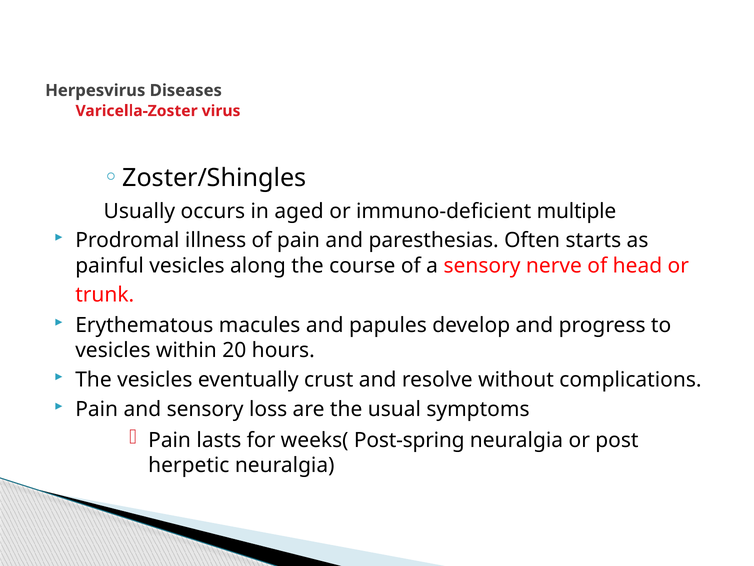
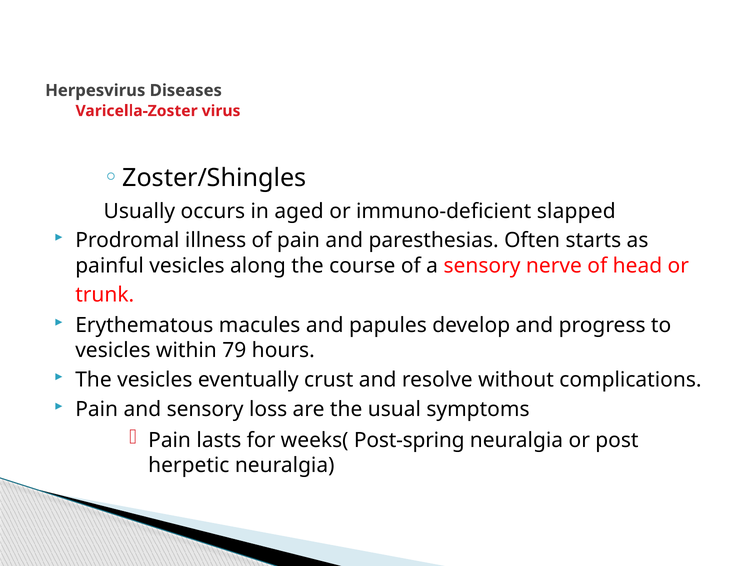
multiple: multiple -> slapped (576, 211)
20: 20 -> 79 (234, 350)
